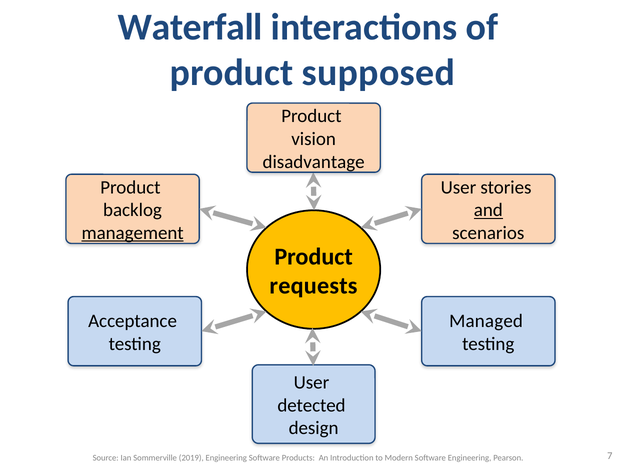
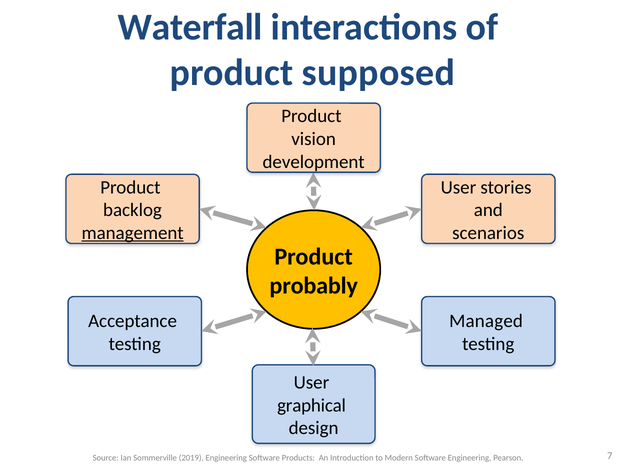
disadvantage: disadvantage -> development (314, 162)
and underline: present -> none (488, 210)
requests: requests -> probably (314, 286)
detected: detected -> graphical (312, 405)
